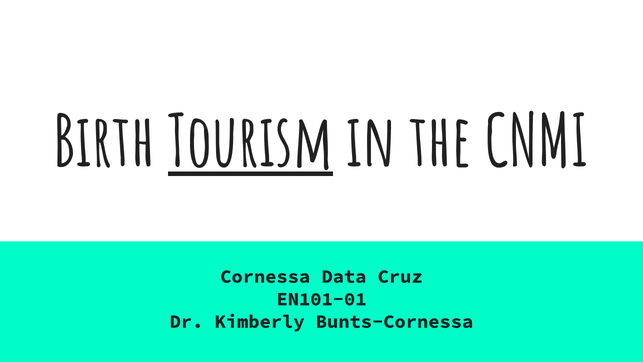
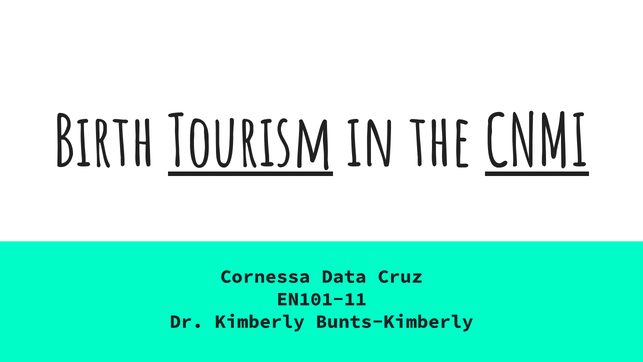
CNMI underline: none -> present (537, 143)
EN101-01: EN101-01 -> EN101-11 (321, 299)
Bunts-Cornessa: Bunts-Cornessa -> Bunts-Kimberly (395, 321)
